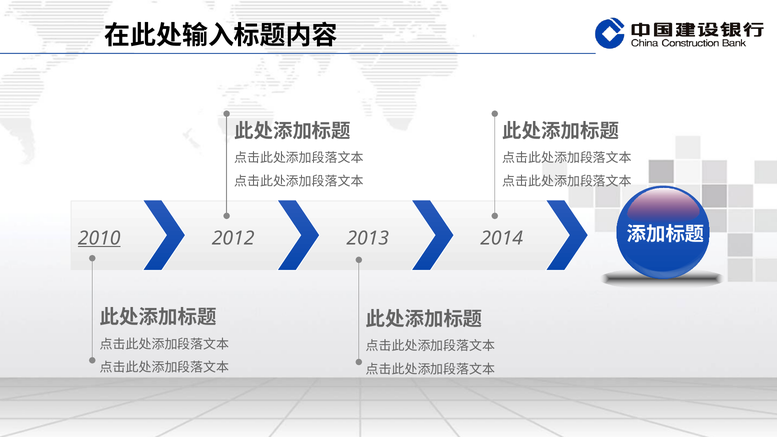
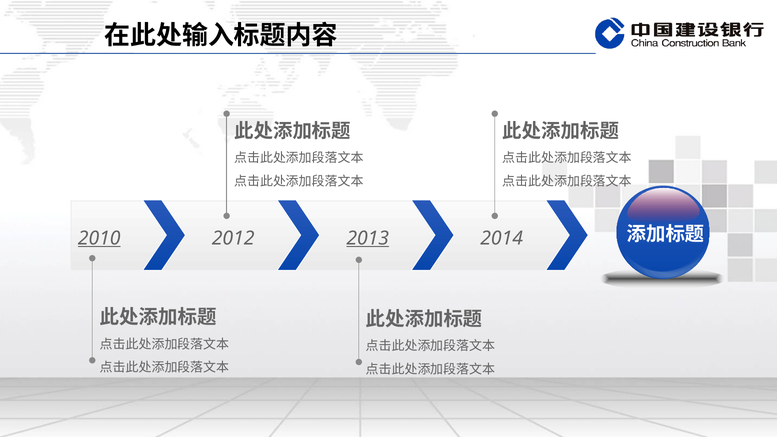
2013 underline: none -> present (368, 238)
